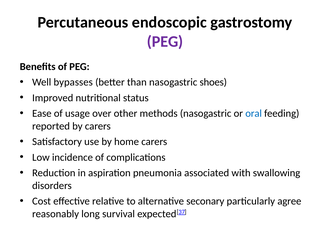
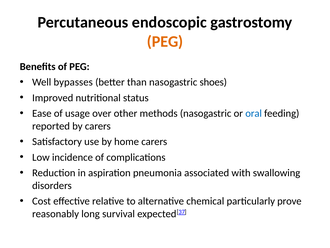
PEG colour: purple -> orange (165, 42)
seconary: seconary -> chemical (205, 201)
agree: agree -> prove (289, 201)
